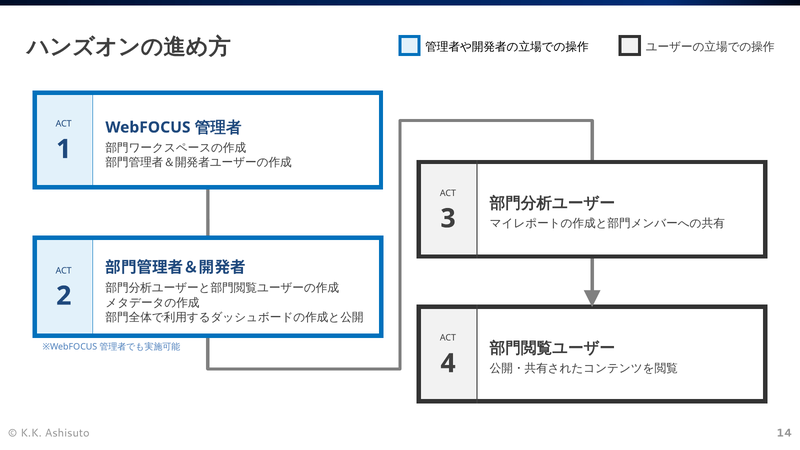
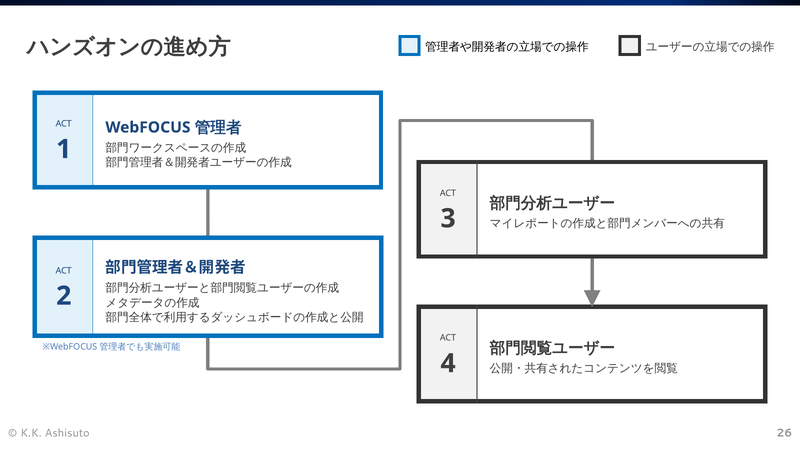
14: 14 -> 26 (784, 433)
